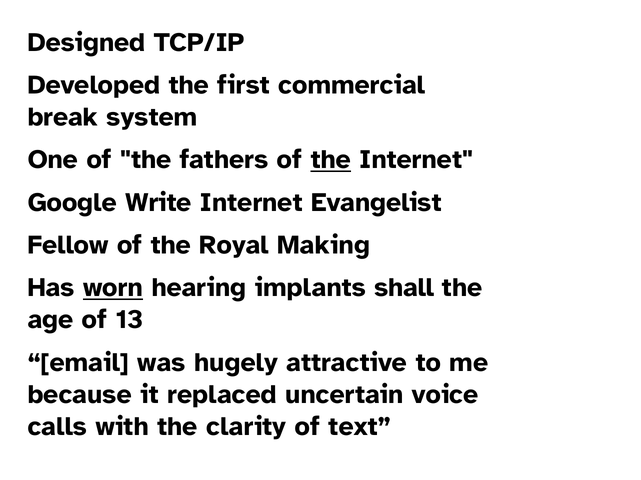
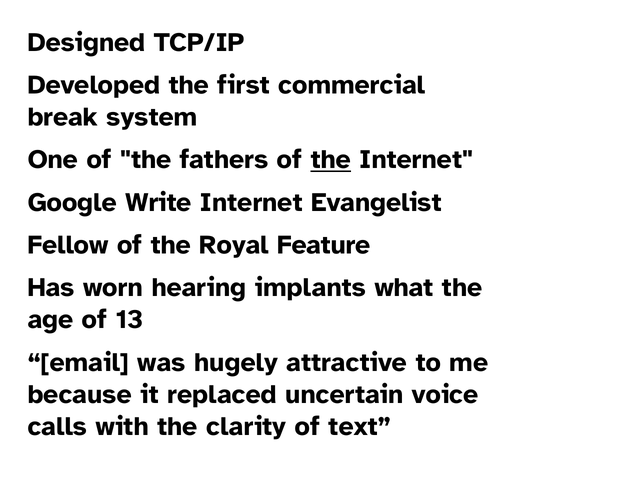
Making: Making -> Feature (324, 245)
worn underline: present -> none (113, 288)
shall: shall -> what (404, 288)
